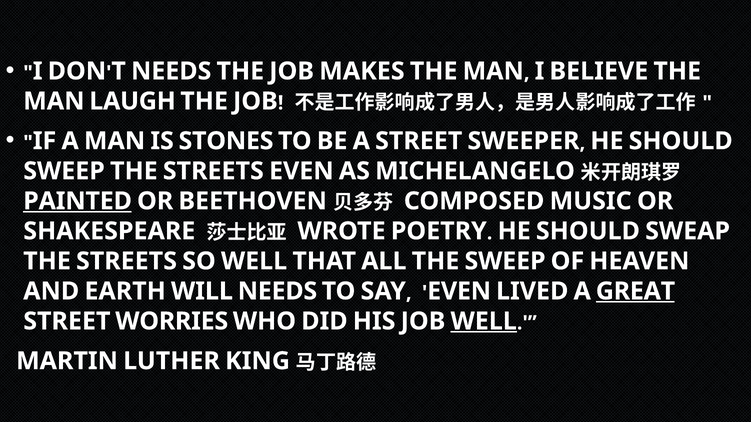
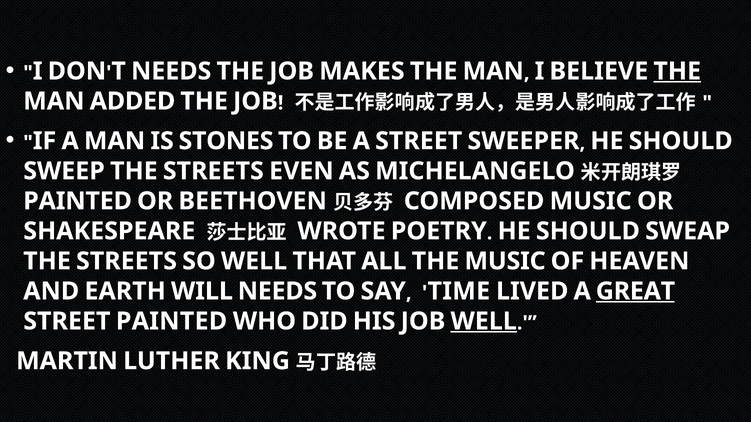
THE underline: none -> present (677, 71)
LAUGH: LAUGH -> ADDED (132, 101)
PAINTED underline: present -> none (78, 201)
THE SWEEP: SWEEP -> MUSIC (505, 261)
EVEN: EVEN -> TIME (459, 291)
STREET WORRIES: WORRIES -> PAINTED (172, 322)
